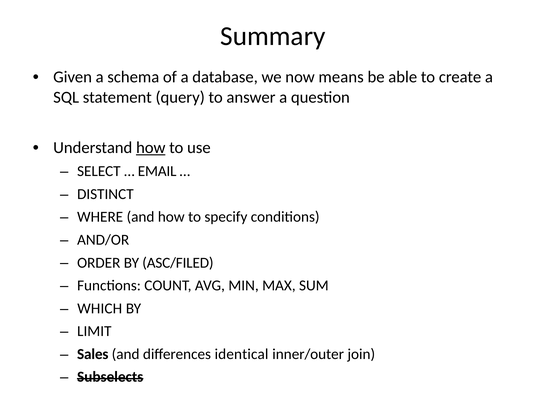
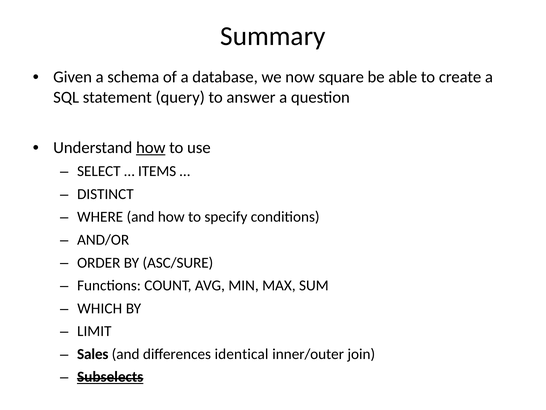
means: means -> square (341, 77)
EMAIL: EMAIL -> ITEMS (157, 171)
ASC/FILED: ASC/FILED -> ASC/SURE (178, 262)
Subselects underline: none -> present (110, 376)
